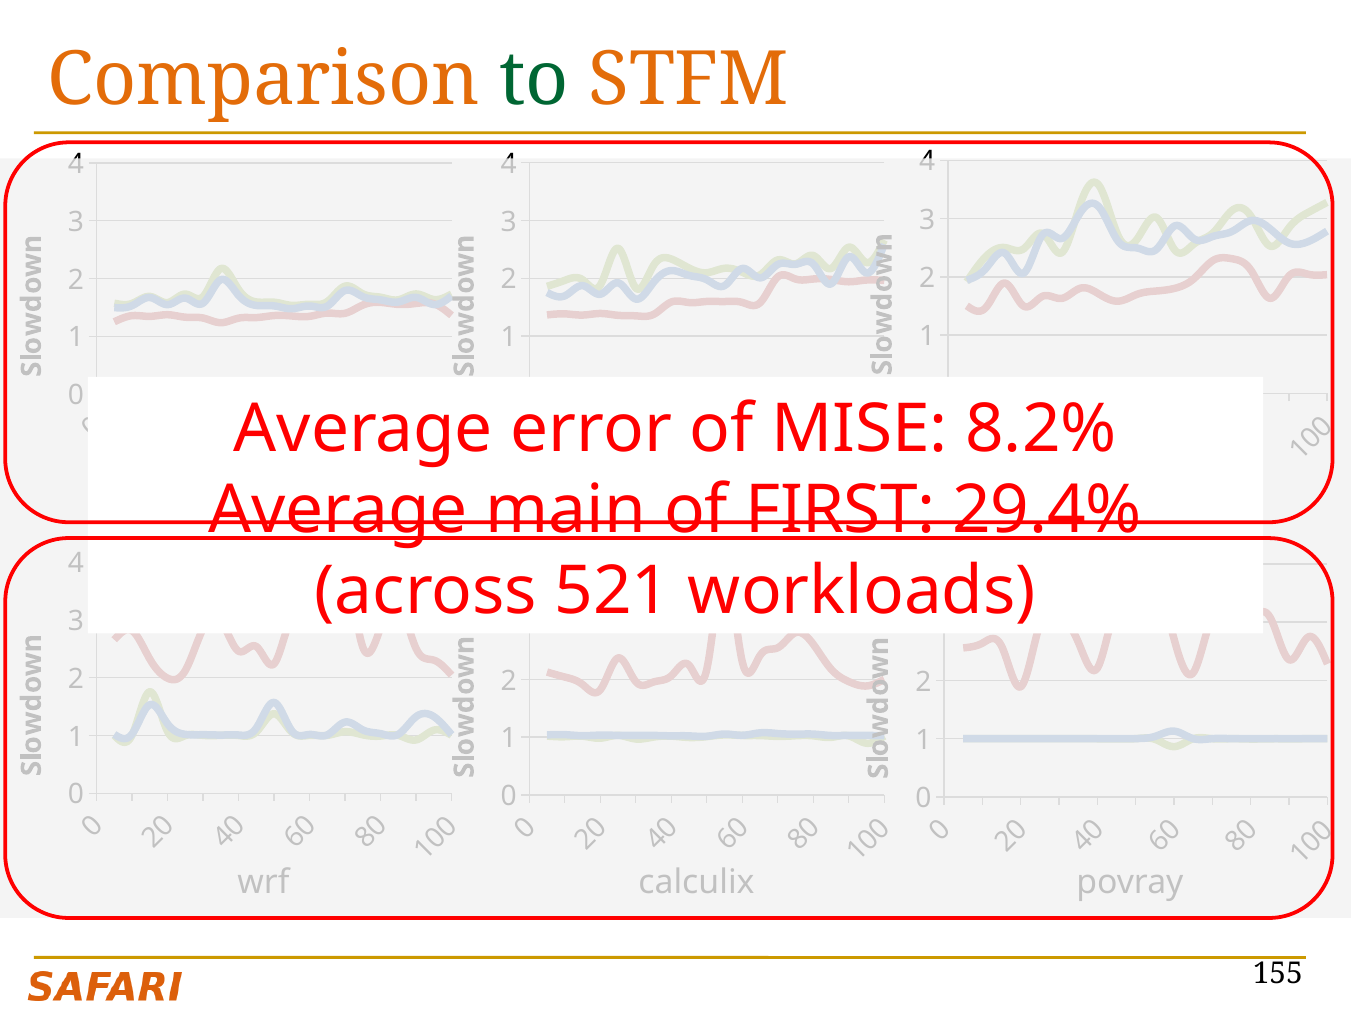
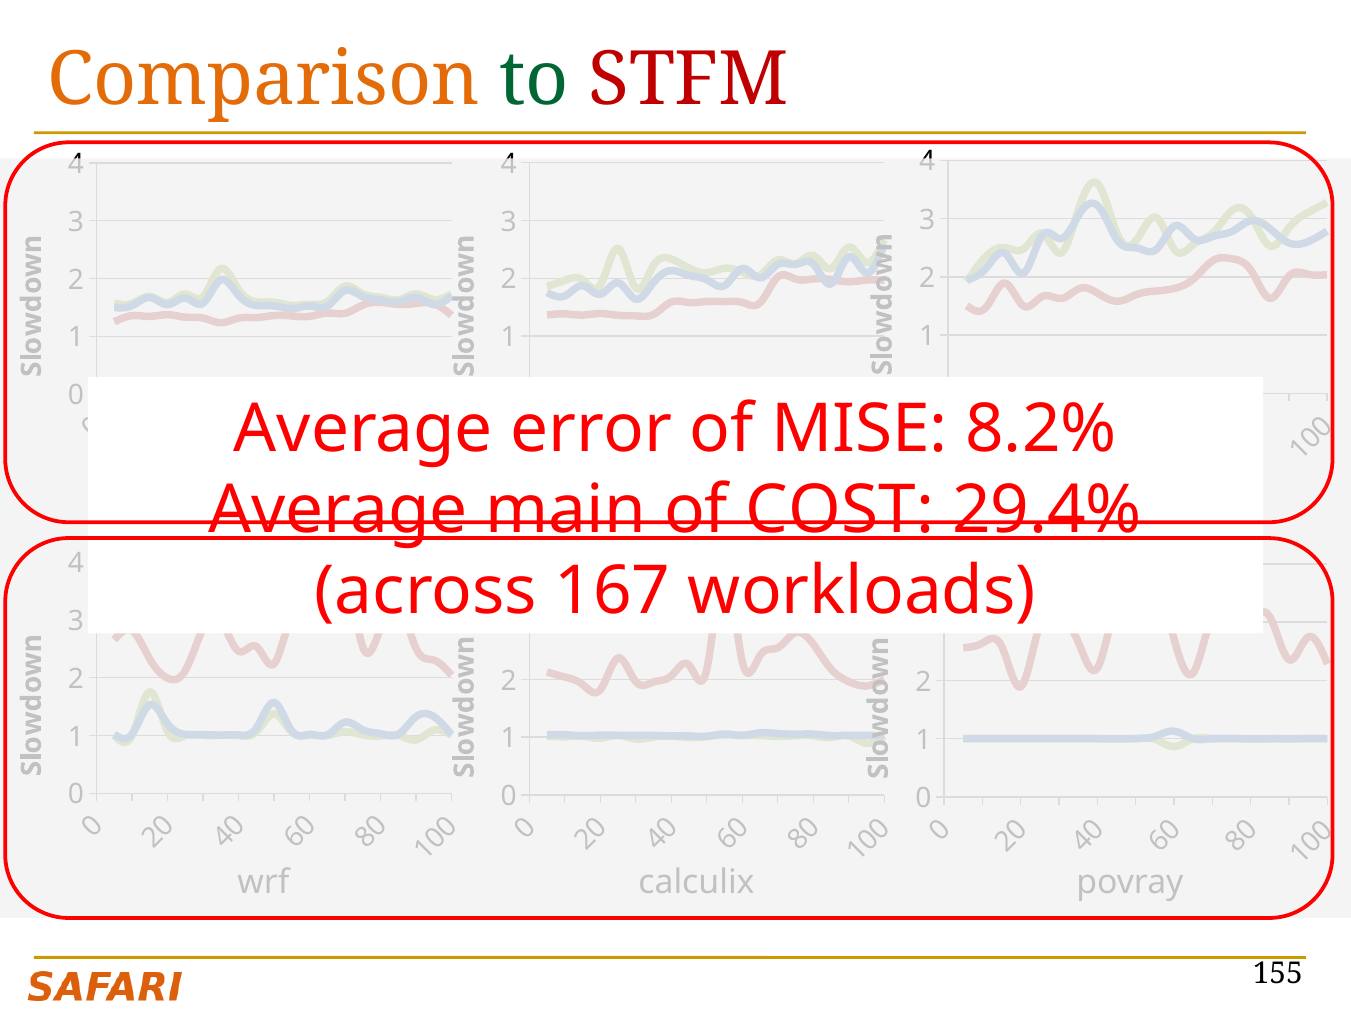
STFM colour: orange -> red (689, 80)
FIRST: FIRST -> COST (840, 510)
521: 521 -> 167 (613, 591)
